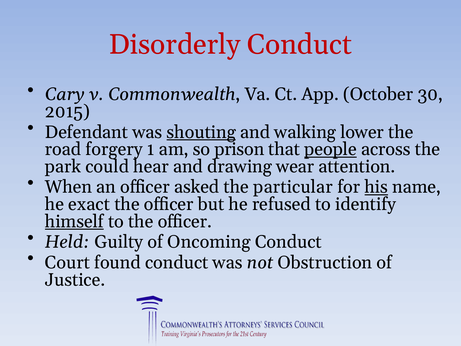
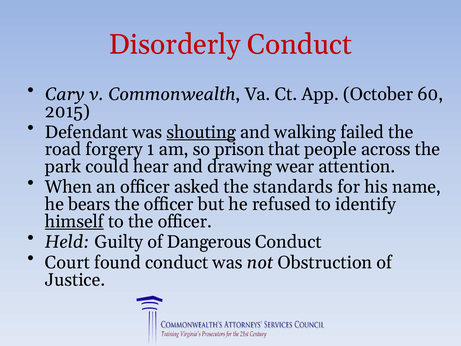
30: 30 -> 60 (430, 94)
lower: lower -> failed (362, 132)
people underline: present -> none (330, 149)
particular: particular -> standards (293, 187)
his underline: present -> none (376, 187)
exact: exact -> bears (89, 204)
Oncoming: Oncoming -> Dangerous (209, 242)
